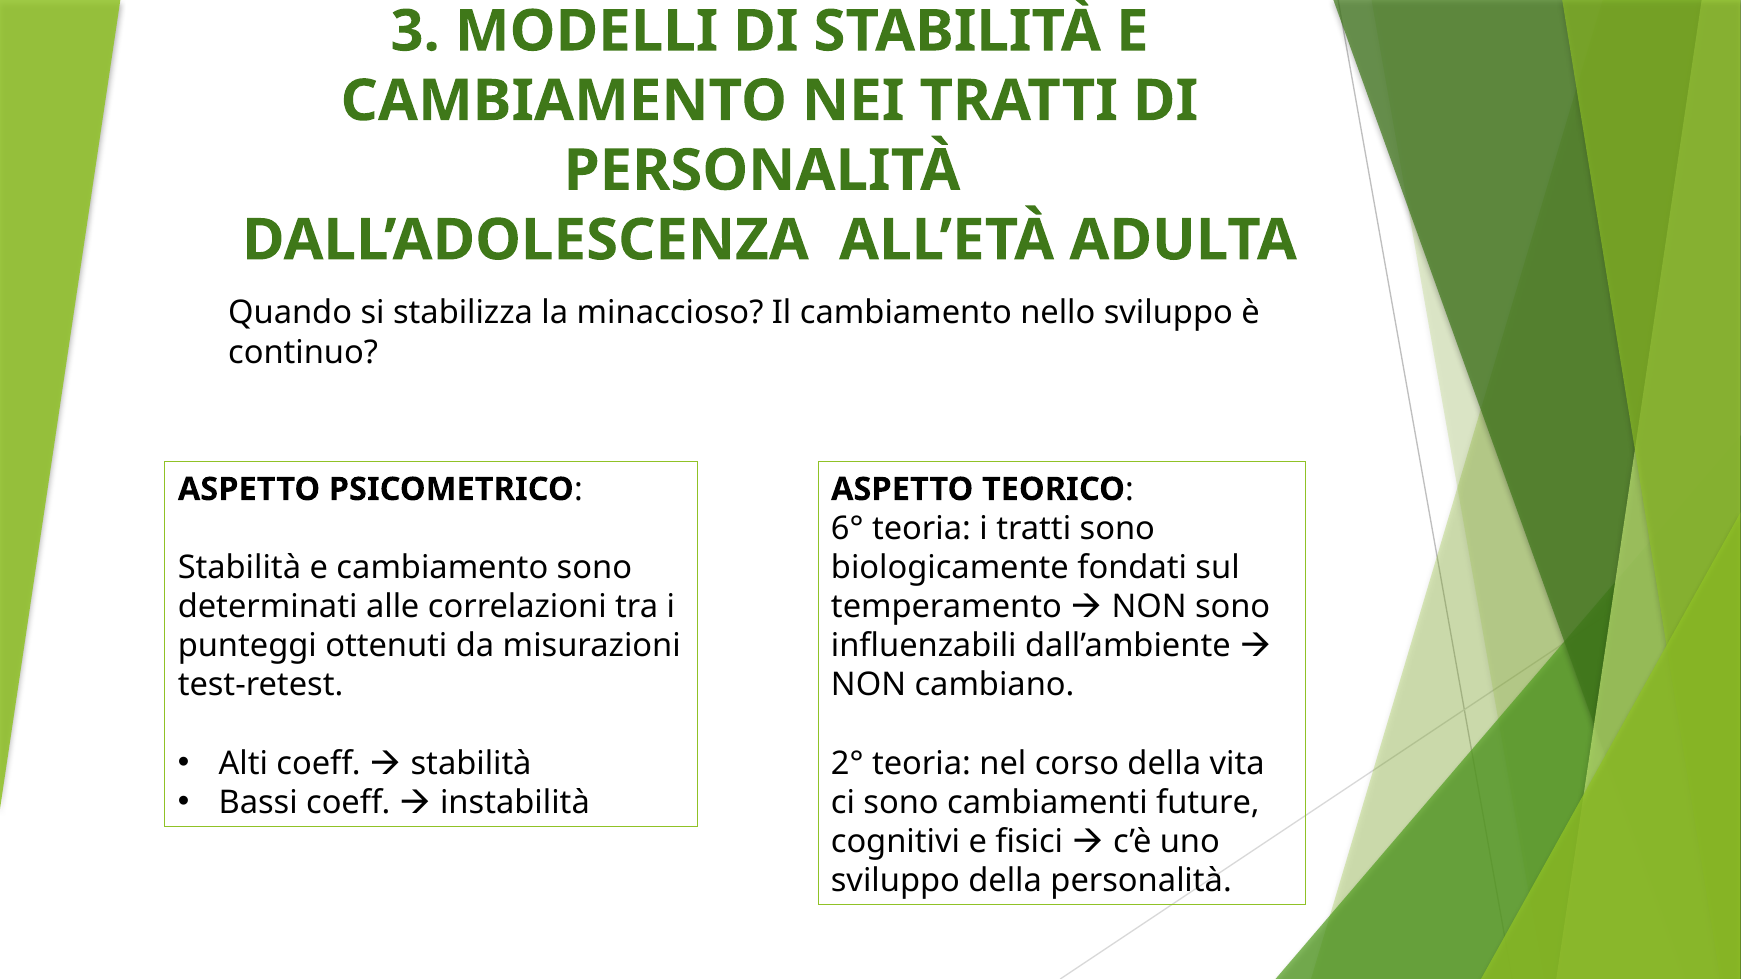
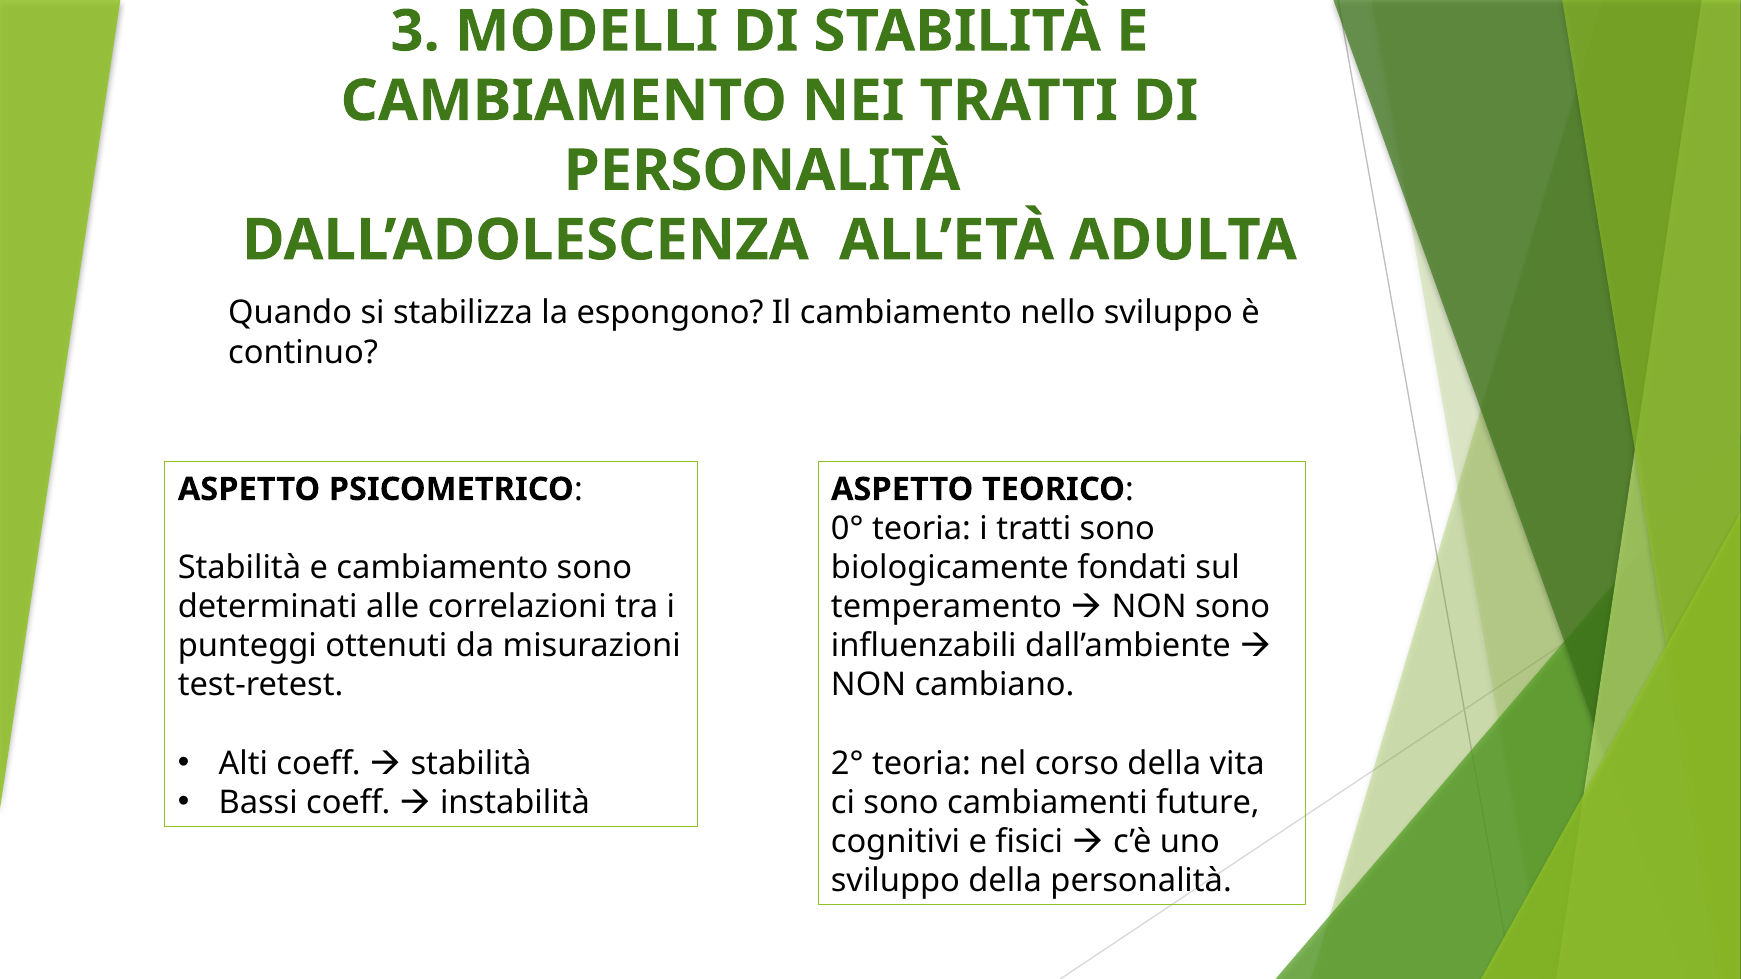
minaccioso: minaccioso -> espongono (670, 313)
6°: 6° -> 0° (847, 529)
